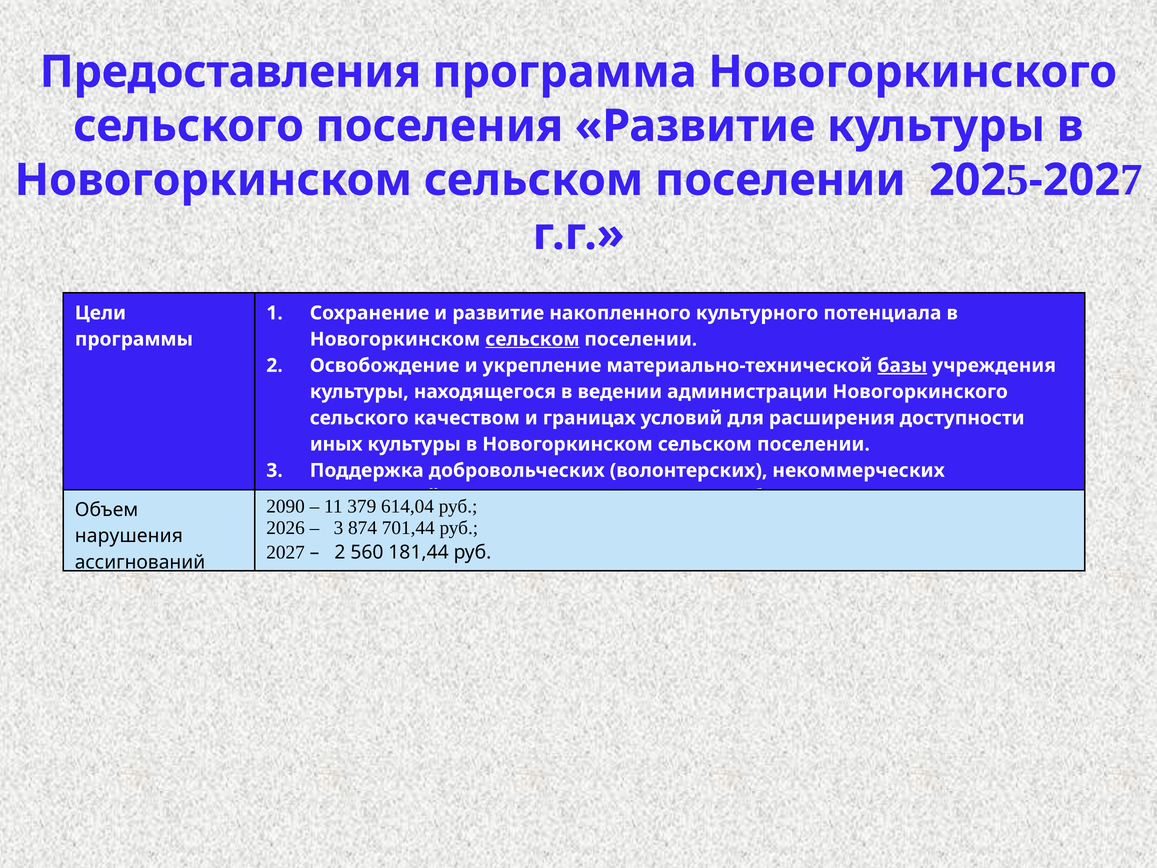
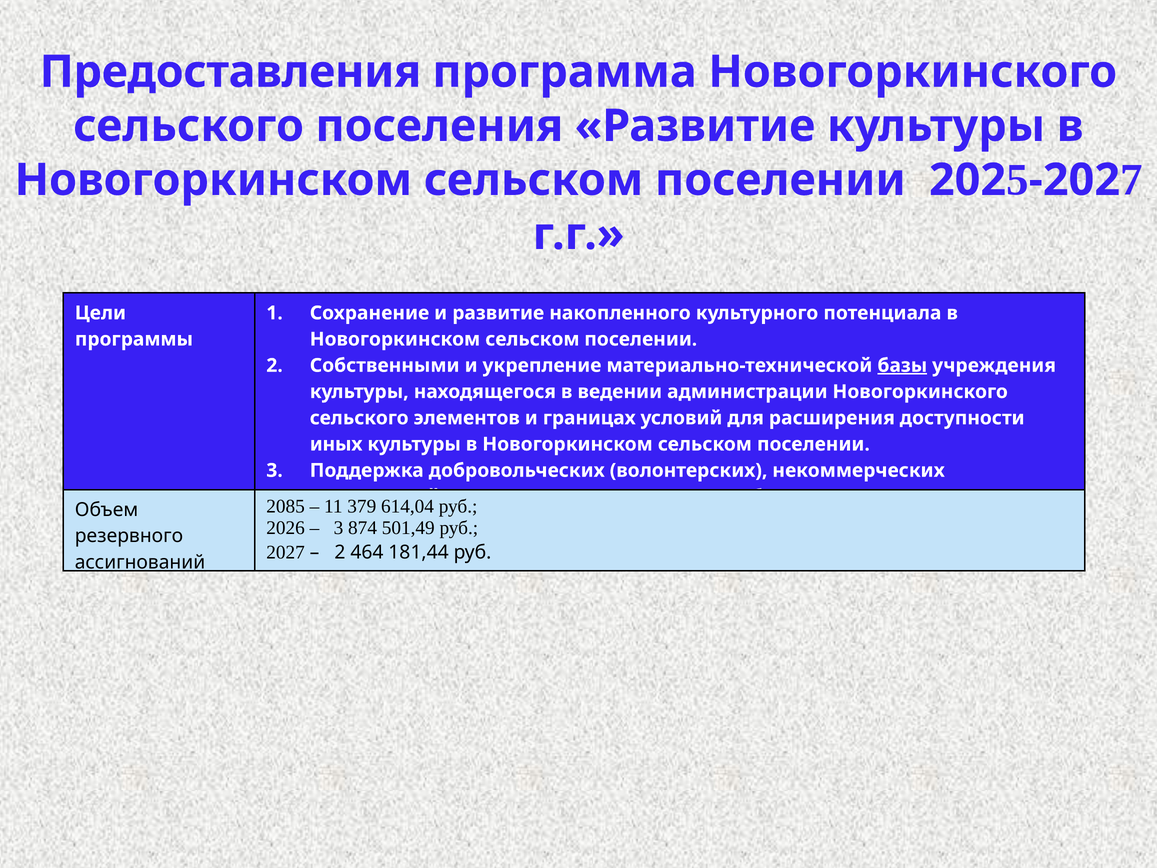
сельском underline: present -> none (532, 339)
Освобождение: Освобождение -> Собственными (385, 365)
качеством: качеством -> элементов (467, 418)
2090: 2090 -> 2085 (286, 506)
701,44: 701,44 -> 501,49 (408, 528)
нарушения: нарушения -> резервного (129, 536)
560: 560 -> 464 (367, 552)
